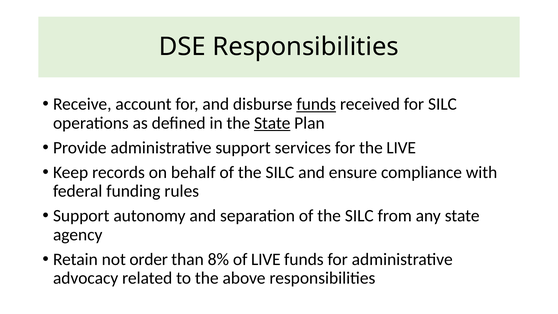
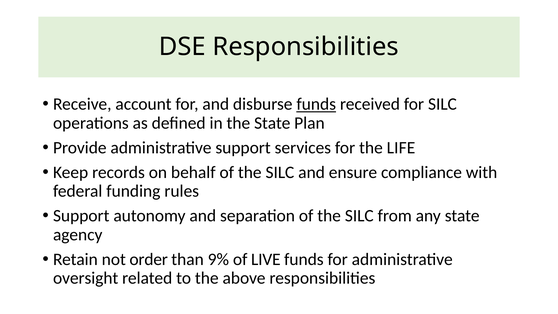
State underline: present -> none (272, 123)
the LIVE: LIVE -> LIFE (401, 148)
8%: 8% -> 9% (218, 259)
advocacy: advocacy -> oversight (86, 278)
